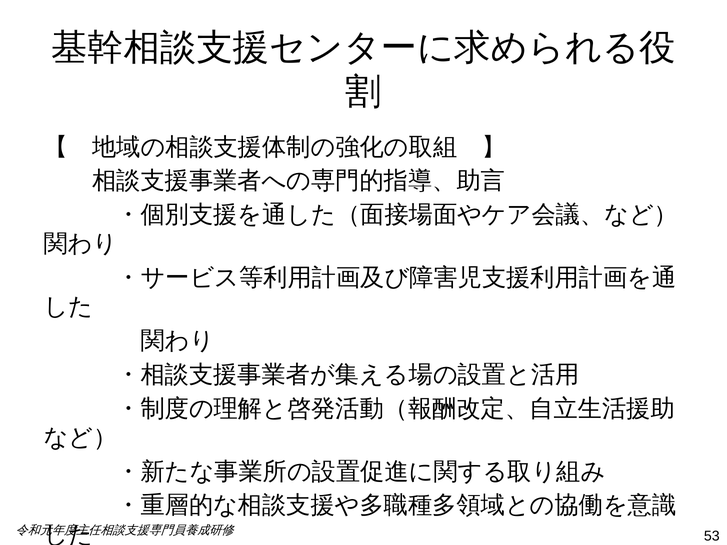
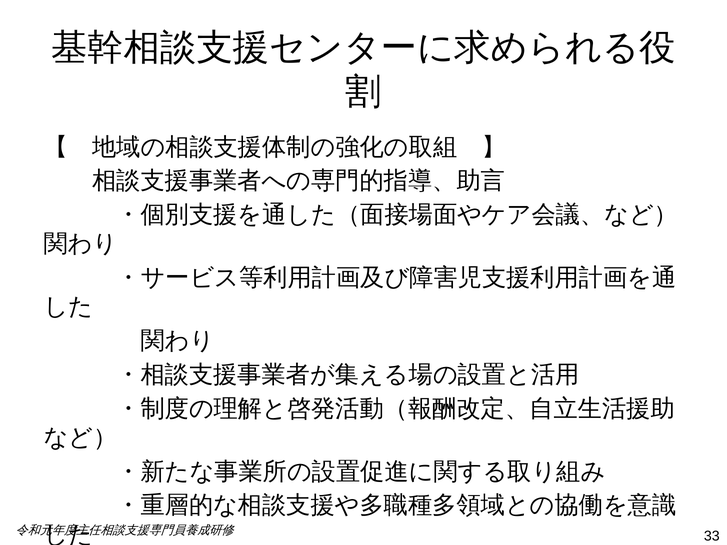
53: 53 -> 33 (712, 537)
